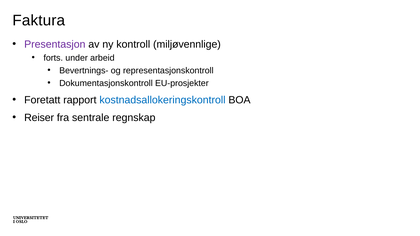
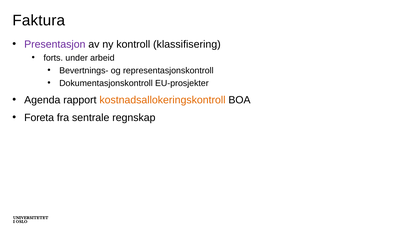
miljøvennlige: miljøvennlige -> klassifisering (187, 44)
Foretatt: Foretatt -> Agenda (42, 100)
kostnadsallokeringskontroll colour: blue -> orange (162, 100)
Reiser: Reiser -> Foreta (39, 118)
